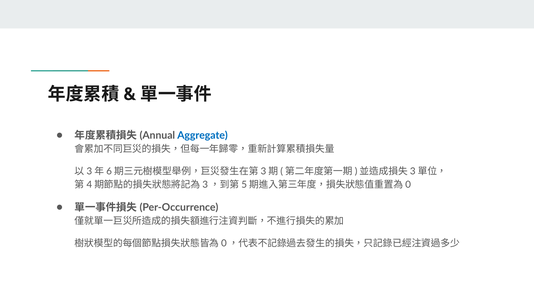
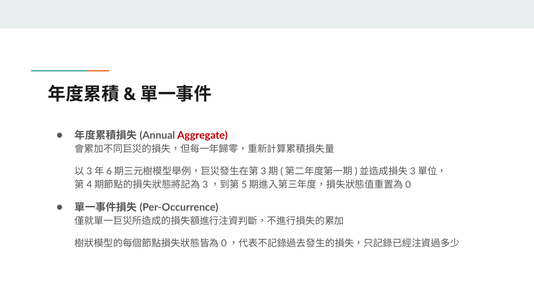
Aggregate colour: blue -> red (203, 136)
